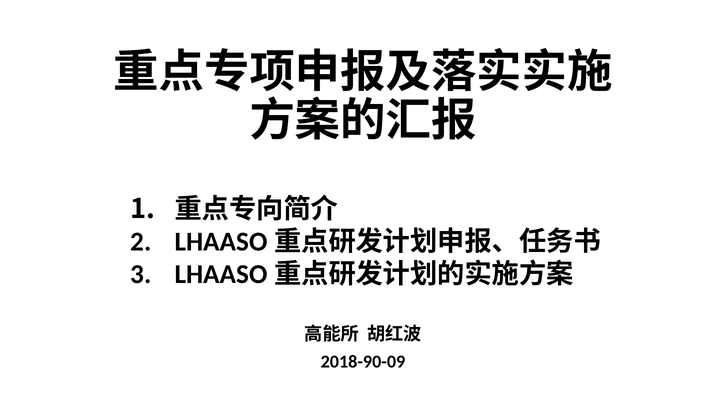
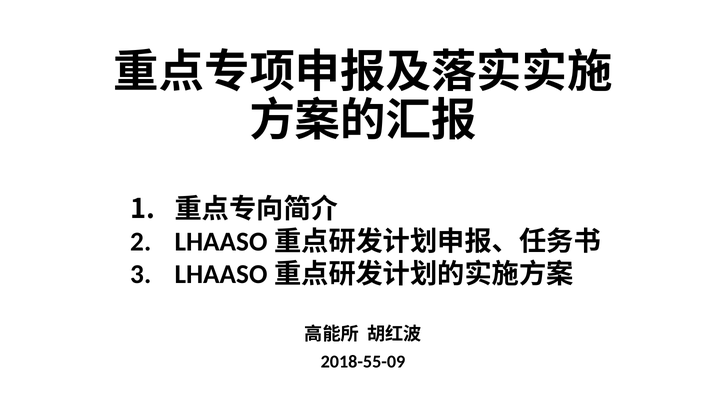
2018-90-09: 2018-90-09 -> 2018-55-09 (363, 362)
